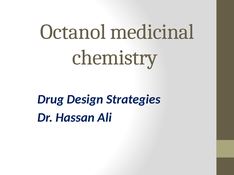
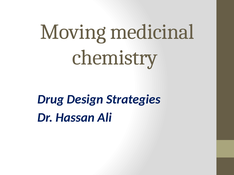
Octanol: Octanol -> Moving (73, 32)
